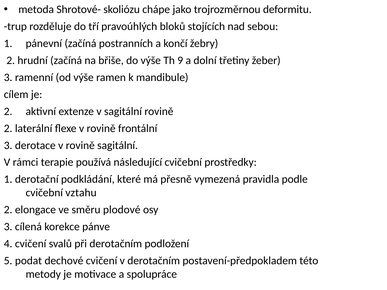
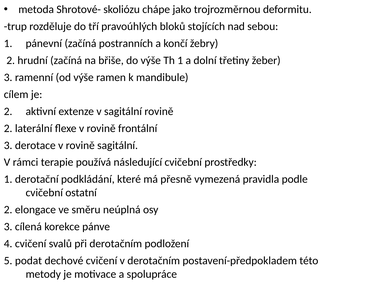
Th 9: 9 -> 1 (180, 60)
vztahu: vztahu -> ostatní (81, 193)
plodové: plodové -> neúplná (122, 210)
